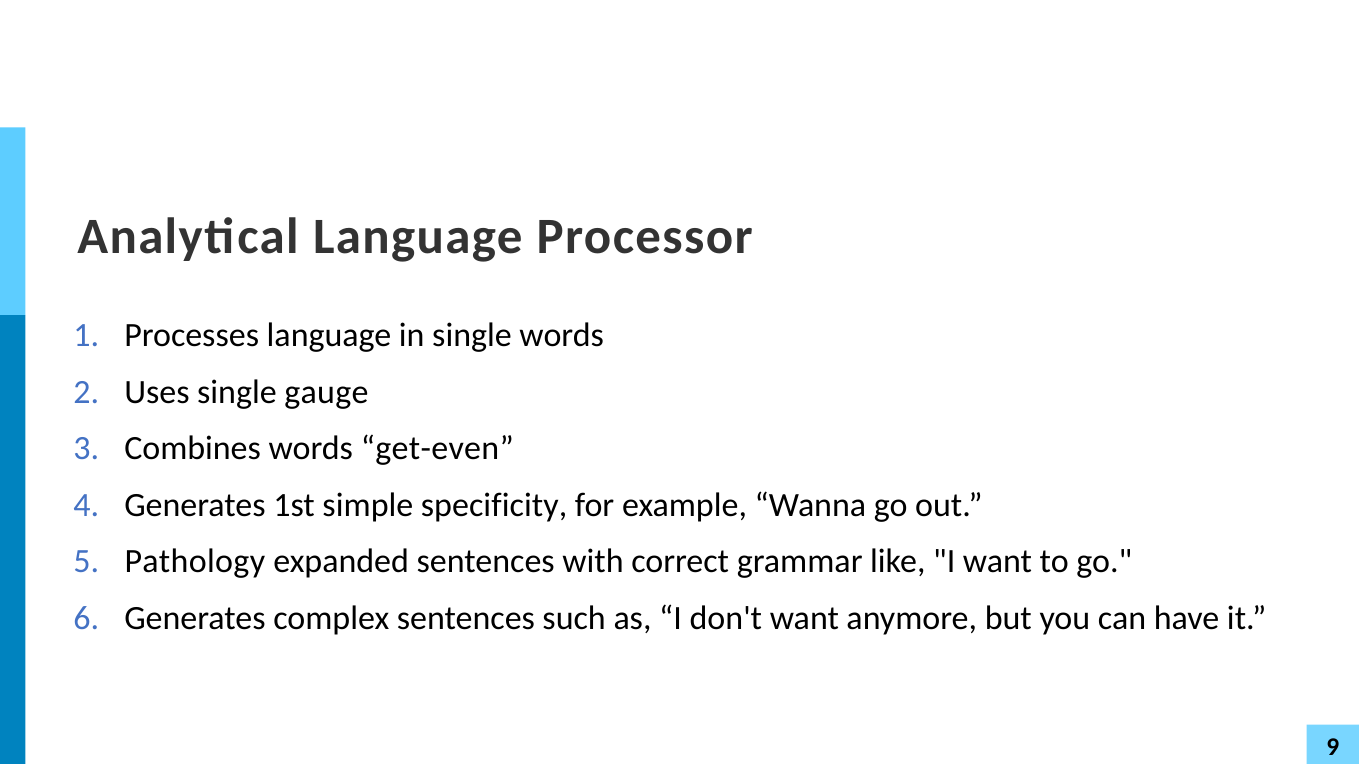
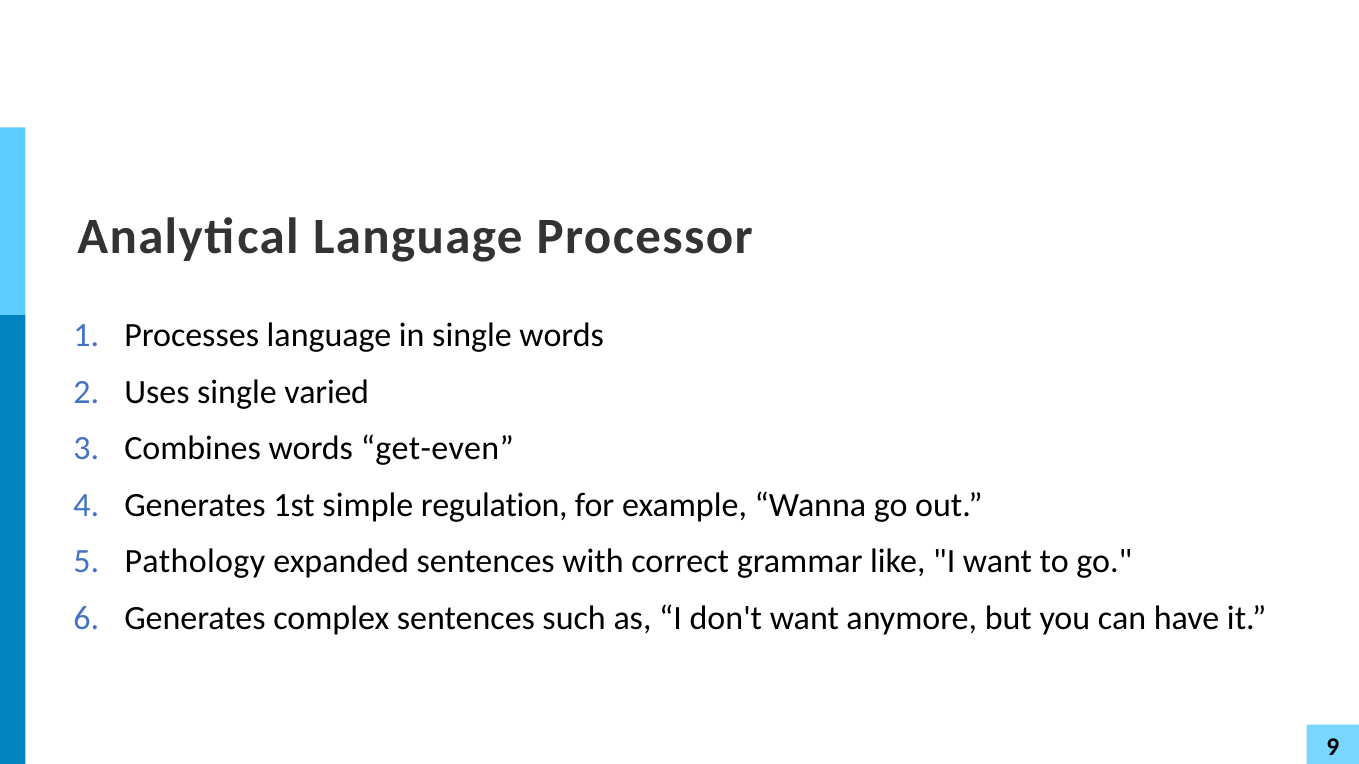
gauge: gauge -> varied (327, 392)
specificity: specificity -> regulation (494, 505)
